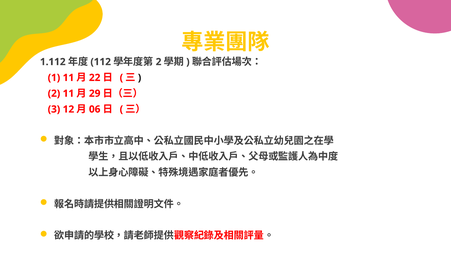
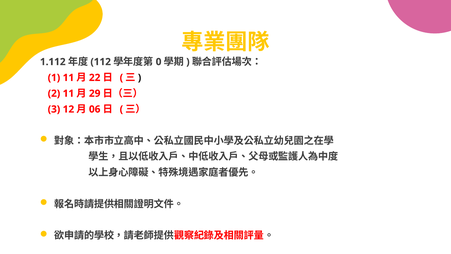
2: 2 -> 0 (159, 62)
